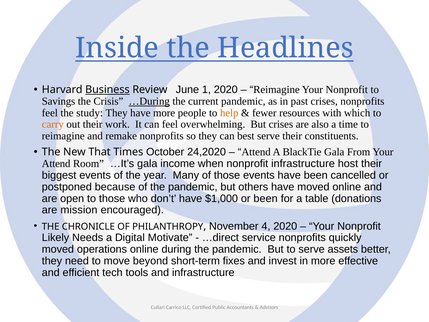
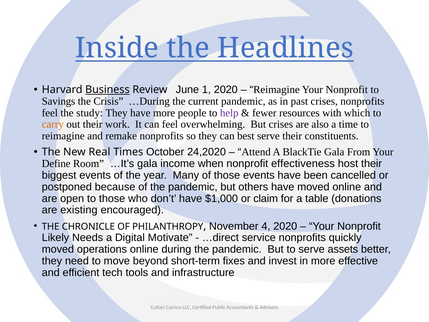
…During underline: present -> none (149, 101)
help colour: orange -> purple (229, 113)
That: That -> Real (99, 152)
Attend: Attend -> Define (56, 164)
nonprofit infrastructure: infrastructure -> effectiveness (303, 164)
or been: been -> claim (266, 198)
mission: mission -> existing (79, 210)
